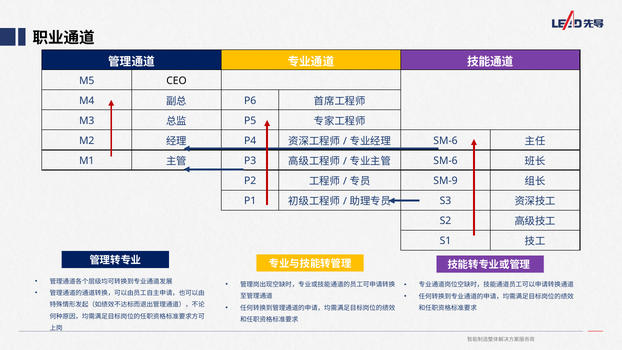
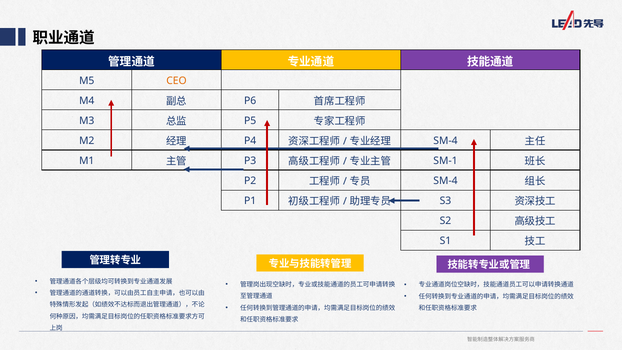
CEO colour: black -> orange (176, 81)
SM-6: SM-6 -> SM-4 (445, 141)
SM-6: SM-6 -> SM-1 (445, 161)
SM-9: SM-9 -> SM-4 (445, 181)
